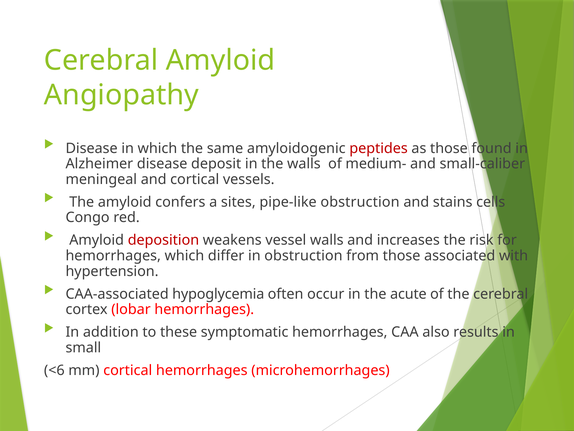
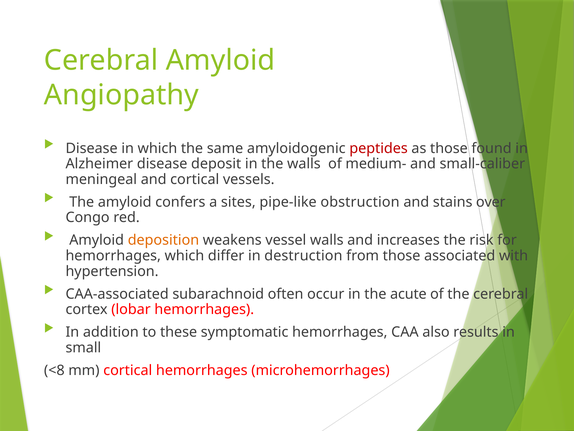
cells: cells -> over (491, 202)
deposition colour: red -> orange (163, 240)
in obstruction: obstruction -> destruction (303, 255)
hypoglycemia: hypoglycemia -> subarachnoid (218, 294)
<6: <6 -> <8 (54, 370)
